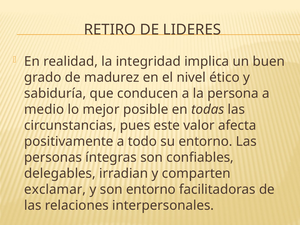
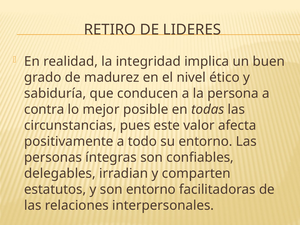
medio: medio -> contra (44, 109)
exclamar: exclamar -> estatutos (55, 189)
